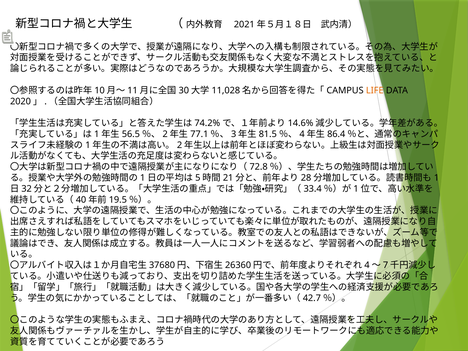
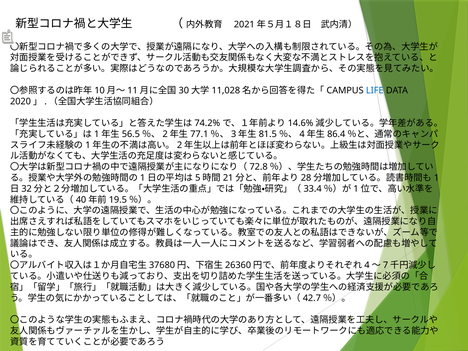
LIFE colour: orange -> blue (375, 90)
